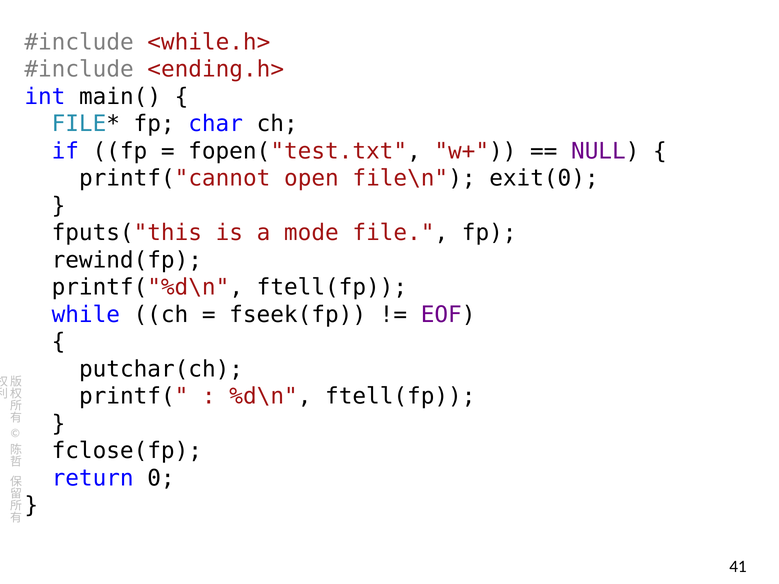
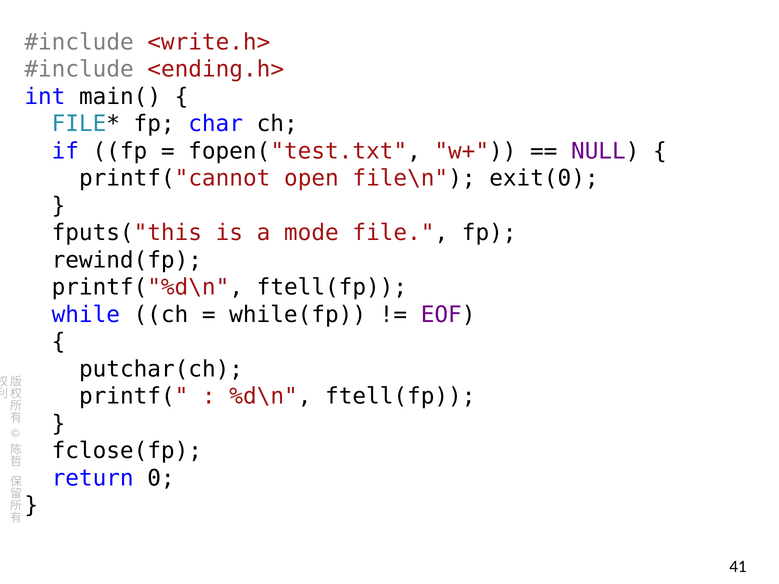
<while.h>: <while.h> -> <write.h> (209, 42)
fseek(fp: fseek(fp -> while(fp (298, 315)
